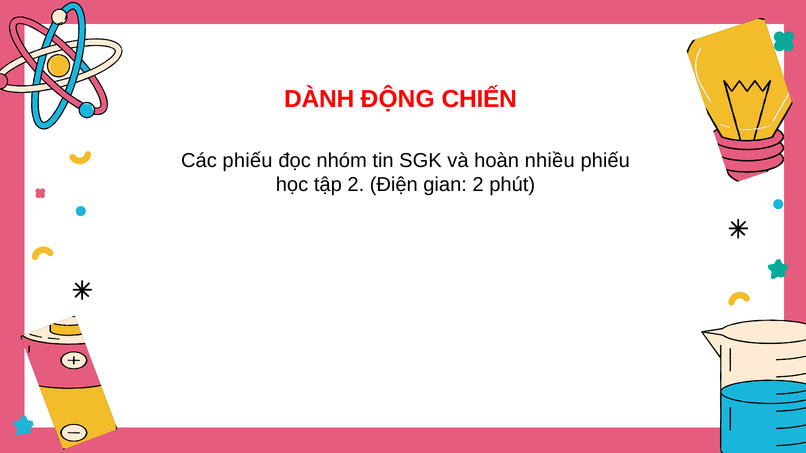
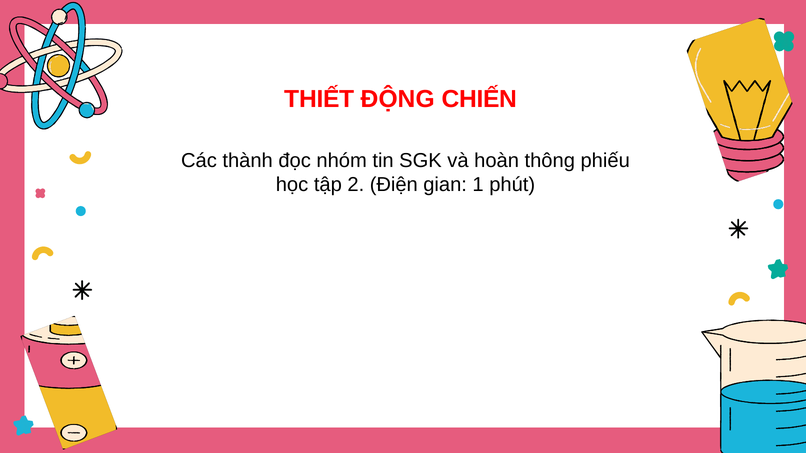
DÀNH: DÀNH -> THIẾT (319, 99)
Các phiếu: phiếu -> thành (248, 161)
nhiều: nhiều -> thông (550, 161)
gian 2: 2 -> 1 (478, 185)
